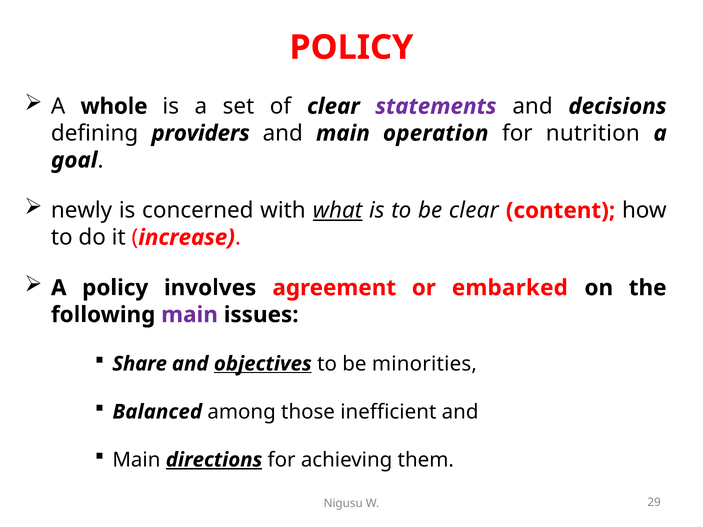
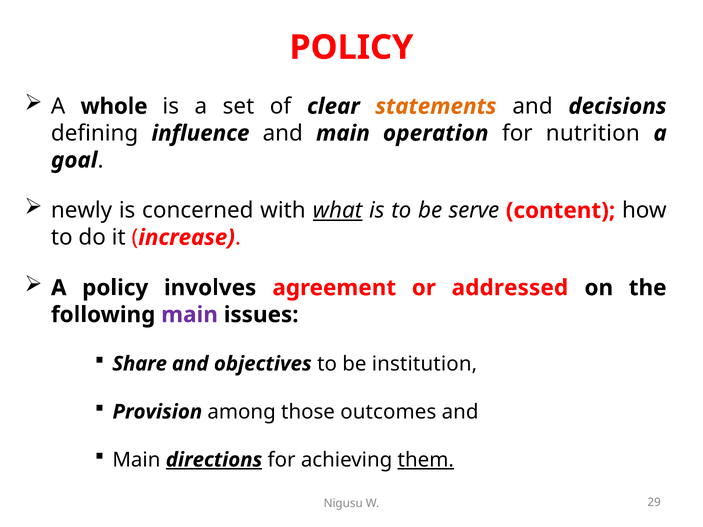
statements colour: purple -> orange (436, 106)
providers: providers -> influence (200, 133)
be clear: clear -> serve (474, 211)
embarked: embarked -> addressed (510, 288)
objectives underline: present -> none (263, 364)
minorities: minorities -> institution (424, 364)
Balanced: Balanced -> Provision (157, 412)
inefficient: inefficient -> outcomes (388, 412)
them underline: none -> present (426, 460)
